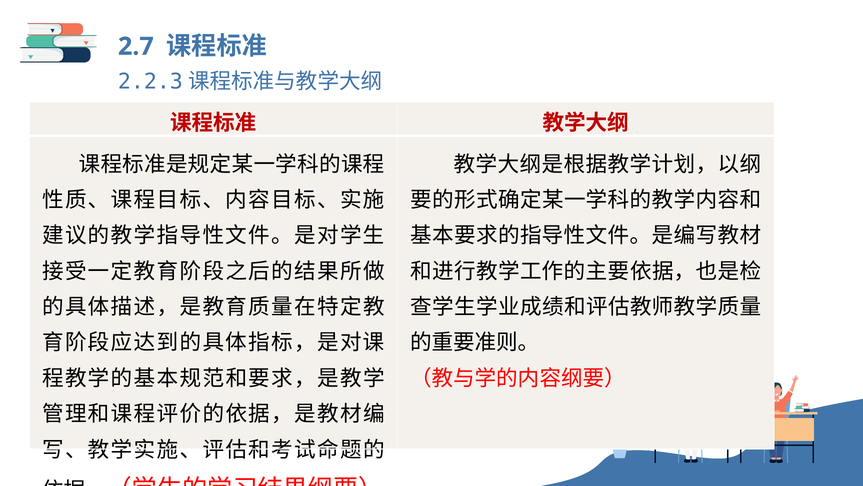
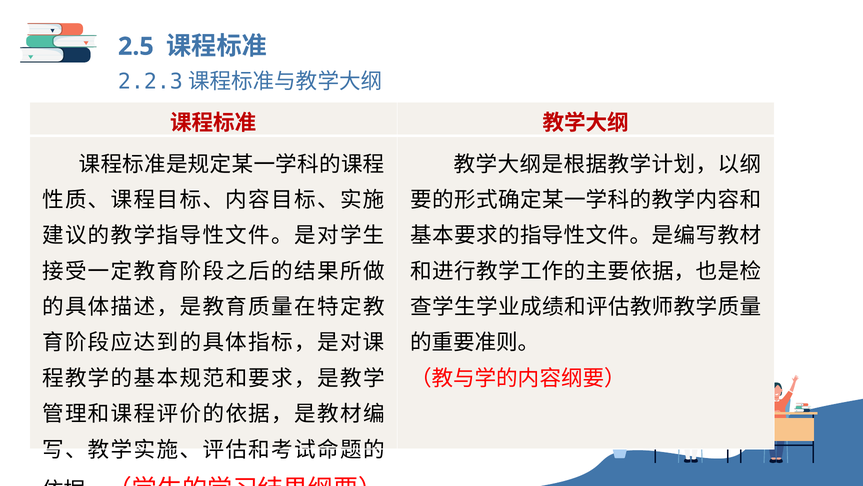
2.7: 2.7 -> 2.5 (136, 46)
